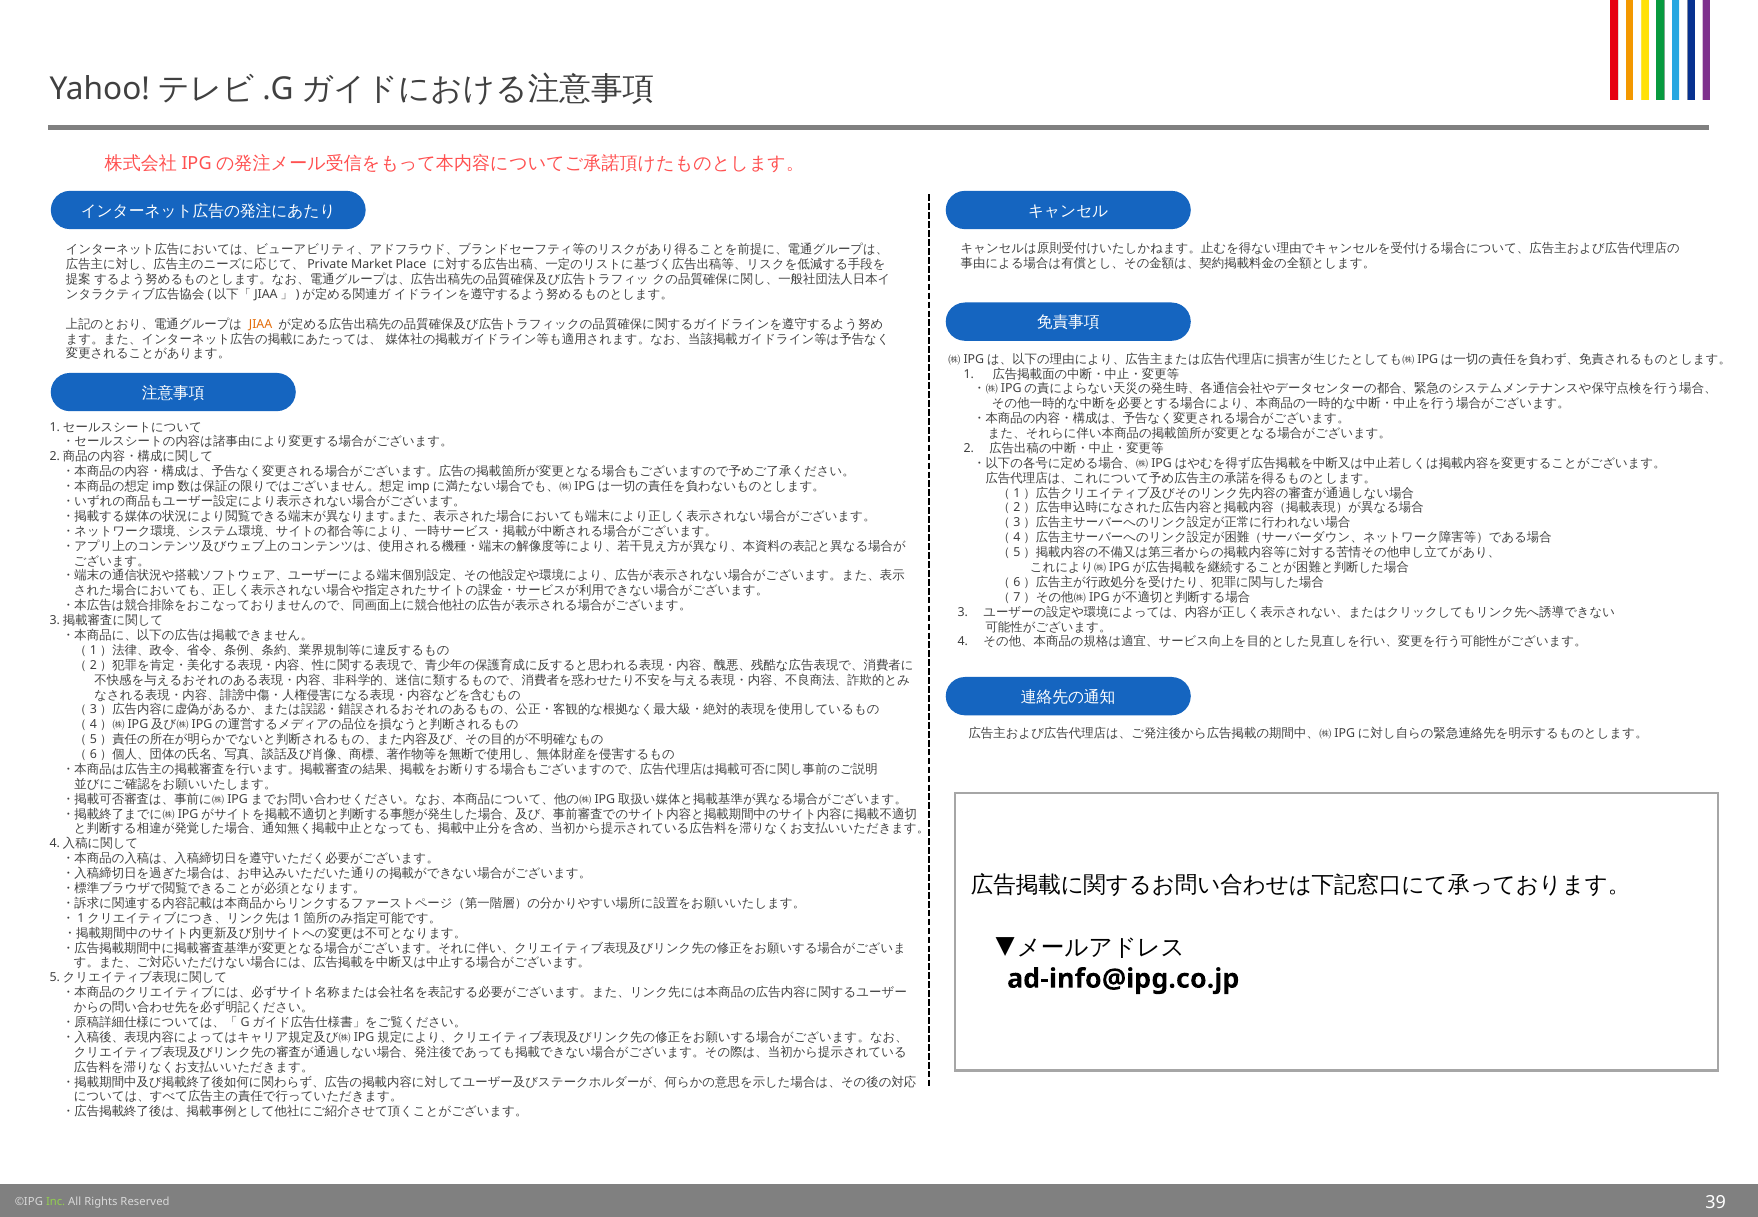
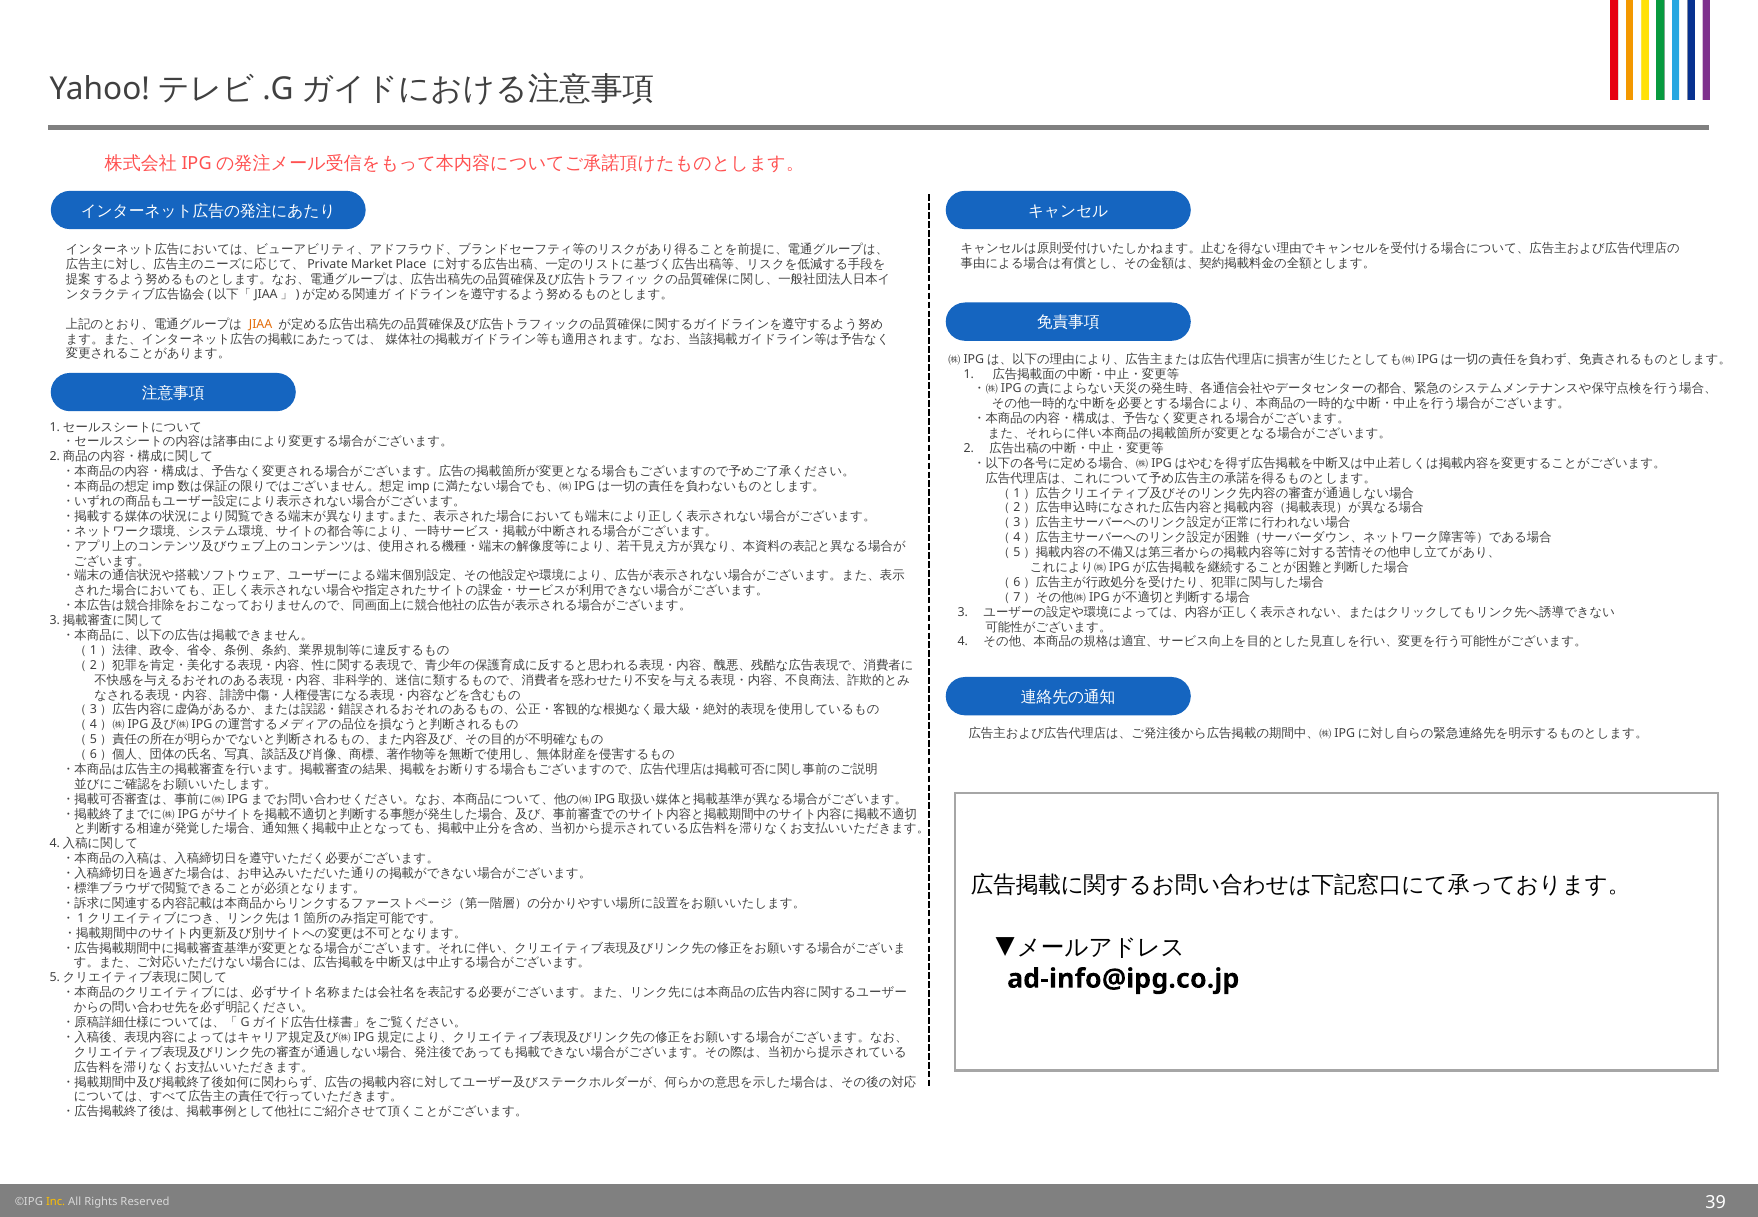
Inc colour: light green -> yellow (56, 1202)
